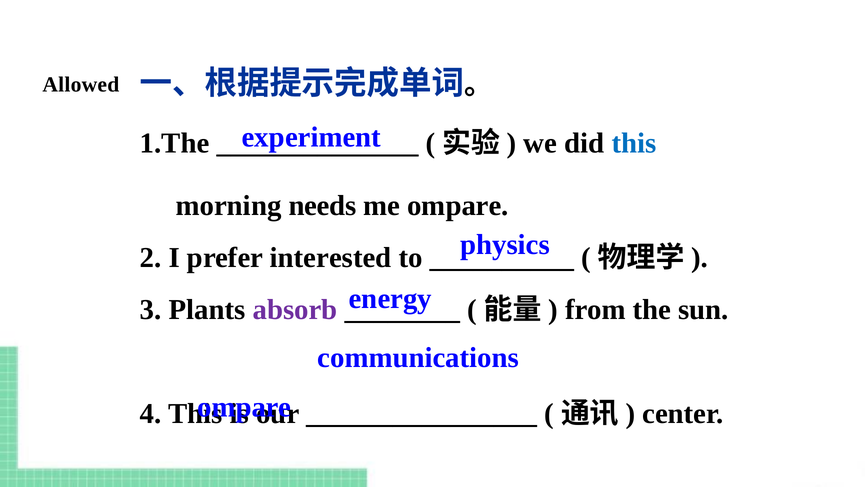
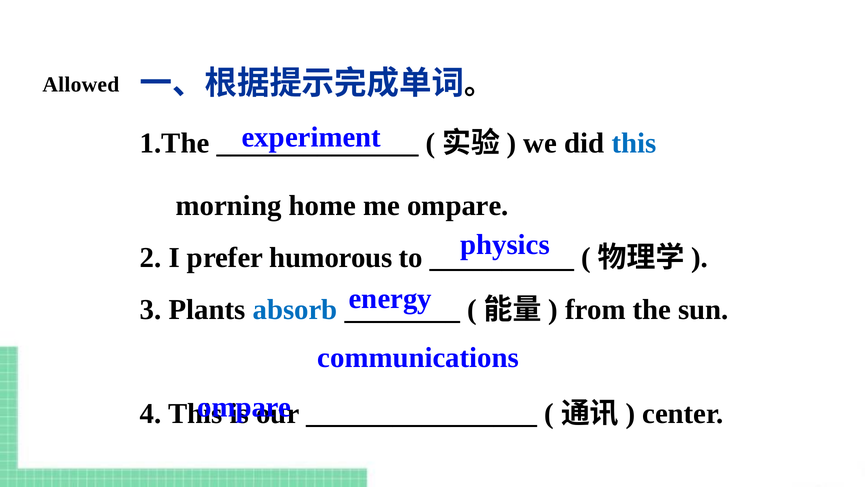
needs: needs -> home (322, 206)
interested: interested -> humorous (331, 258)
absorb colour: purple -> blue (295, 309)
